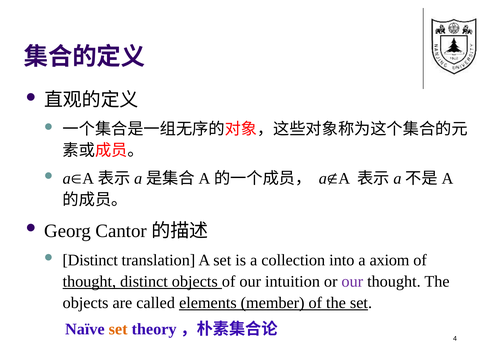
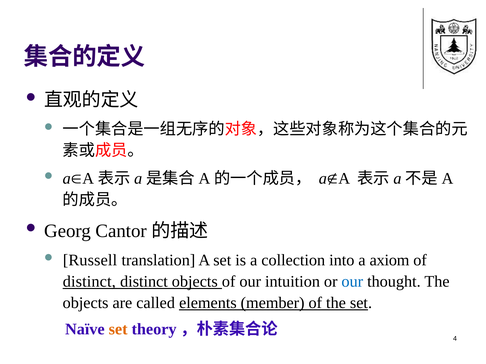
Distinct: Distinct -> Russell (90, 260)
thought: thought -> distinct (89, 282)
our colour: purple -> blue (352, 282)
